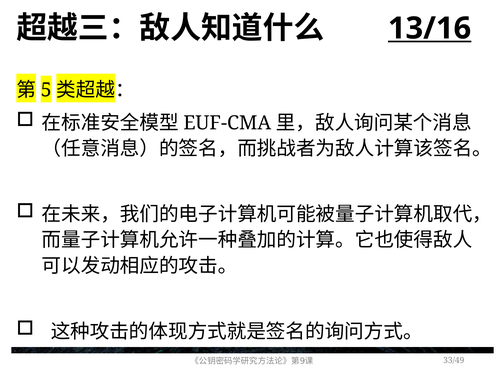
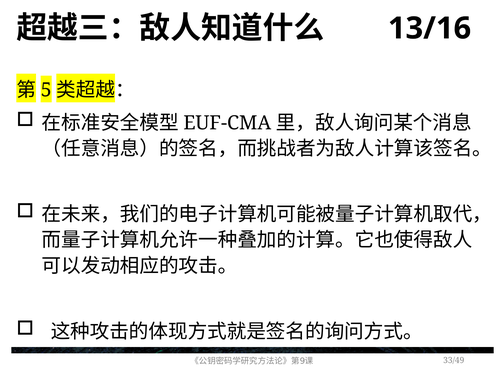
13/16 underline: present -> none (430, 28)
